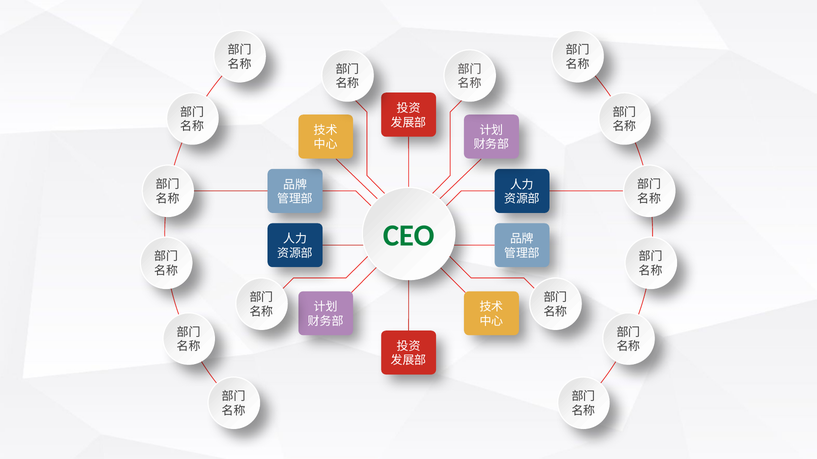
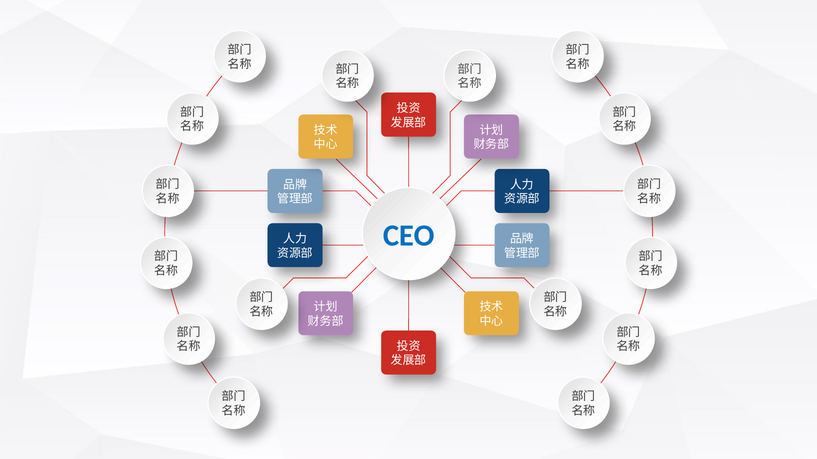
CEO colour: green -> blue (409, 236)
